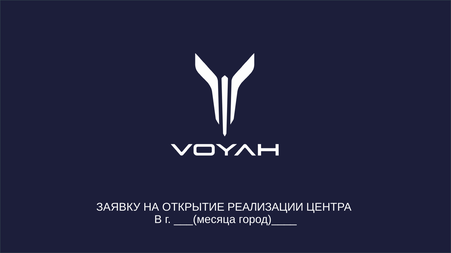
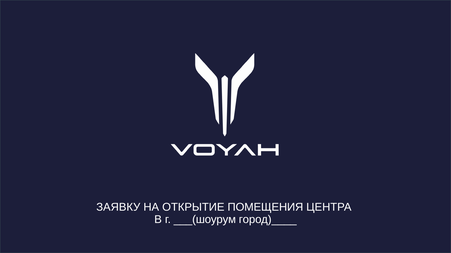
РЕАЛИЗАЦИИ: РЕАЛИЗАЦИИ -> ПОМЕЩЕНИЯ (265, 208)
___(месяца: ___(месяца -> ___(шоурум (205, 220)
